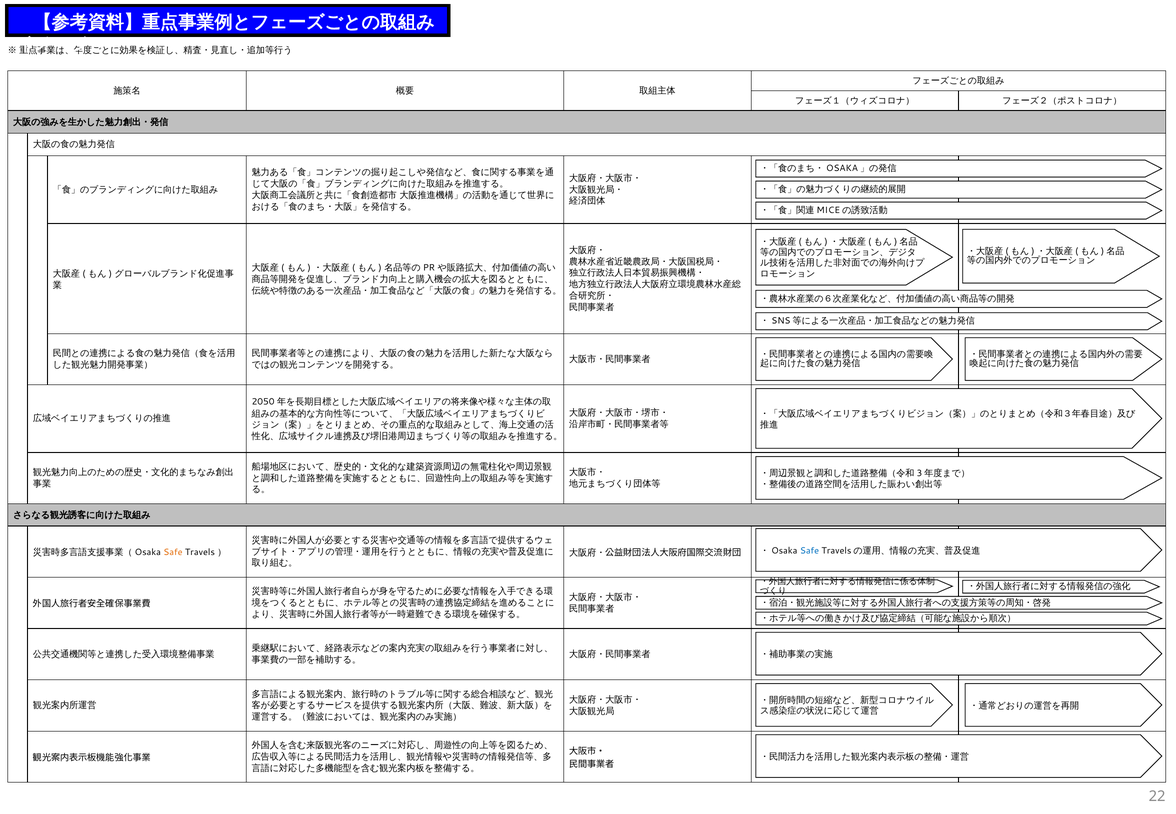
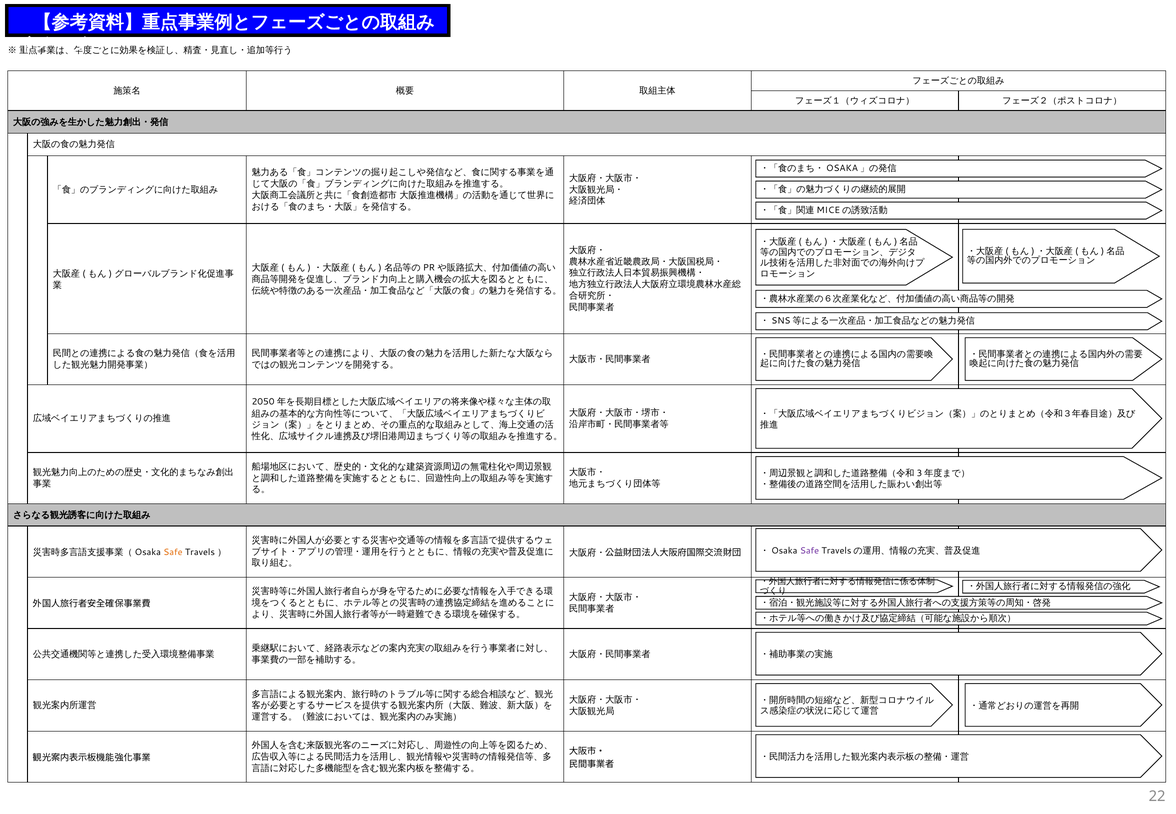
Safe colour: blue -> purple (809, 551)
